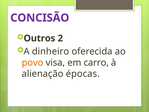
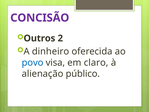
povo colour: orange -> blue (33, 62)
carro: carro -> claro (96, 62)
épocas: épocas -> público (83, 74)
